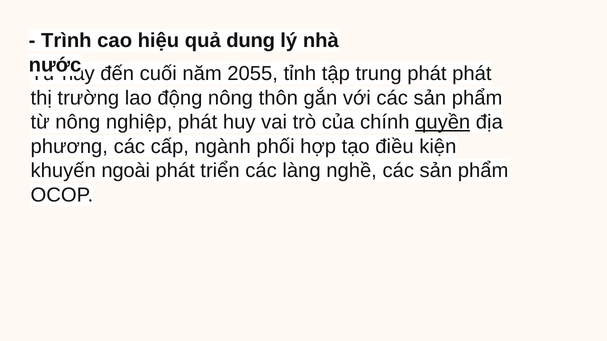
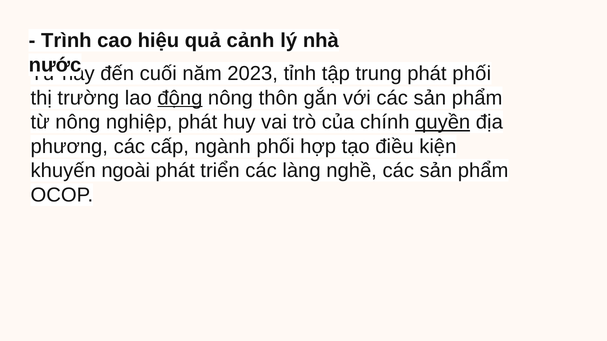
dung: dung -> cảnh (250, 41)
2055: 2055 -> 2023 (253, 74)
phát phát: phát -> phối (472, 74)
động underline: none -> present (180, 98)
